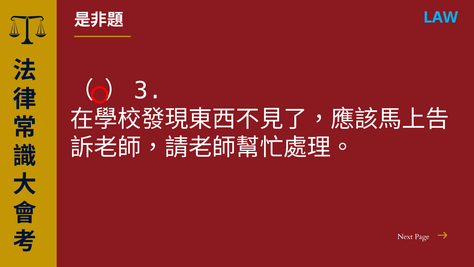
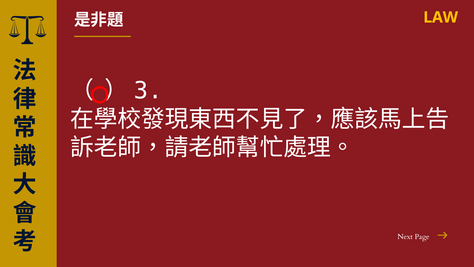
LAW colour: light blue -> yellow (441, 17)
